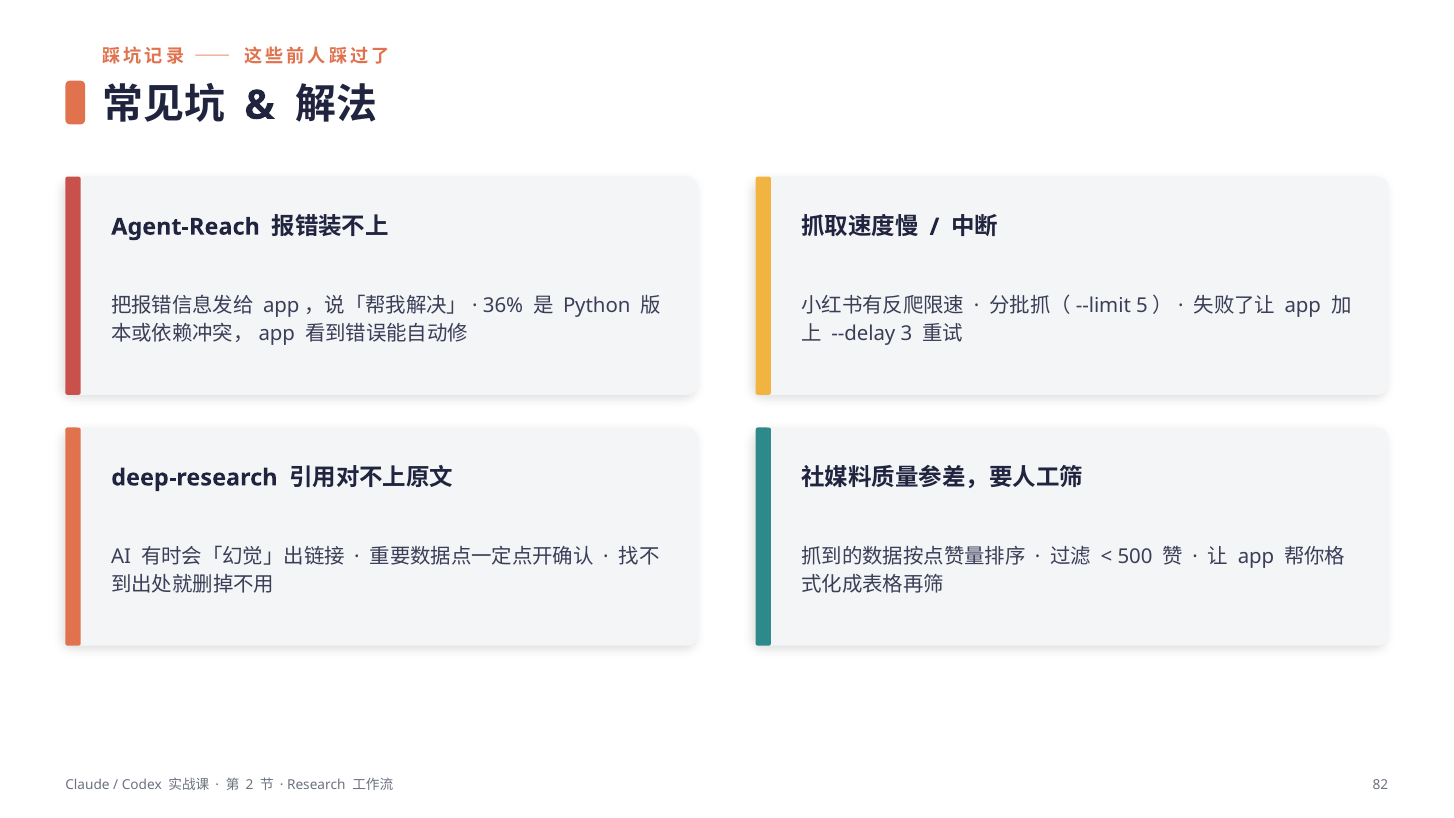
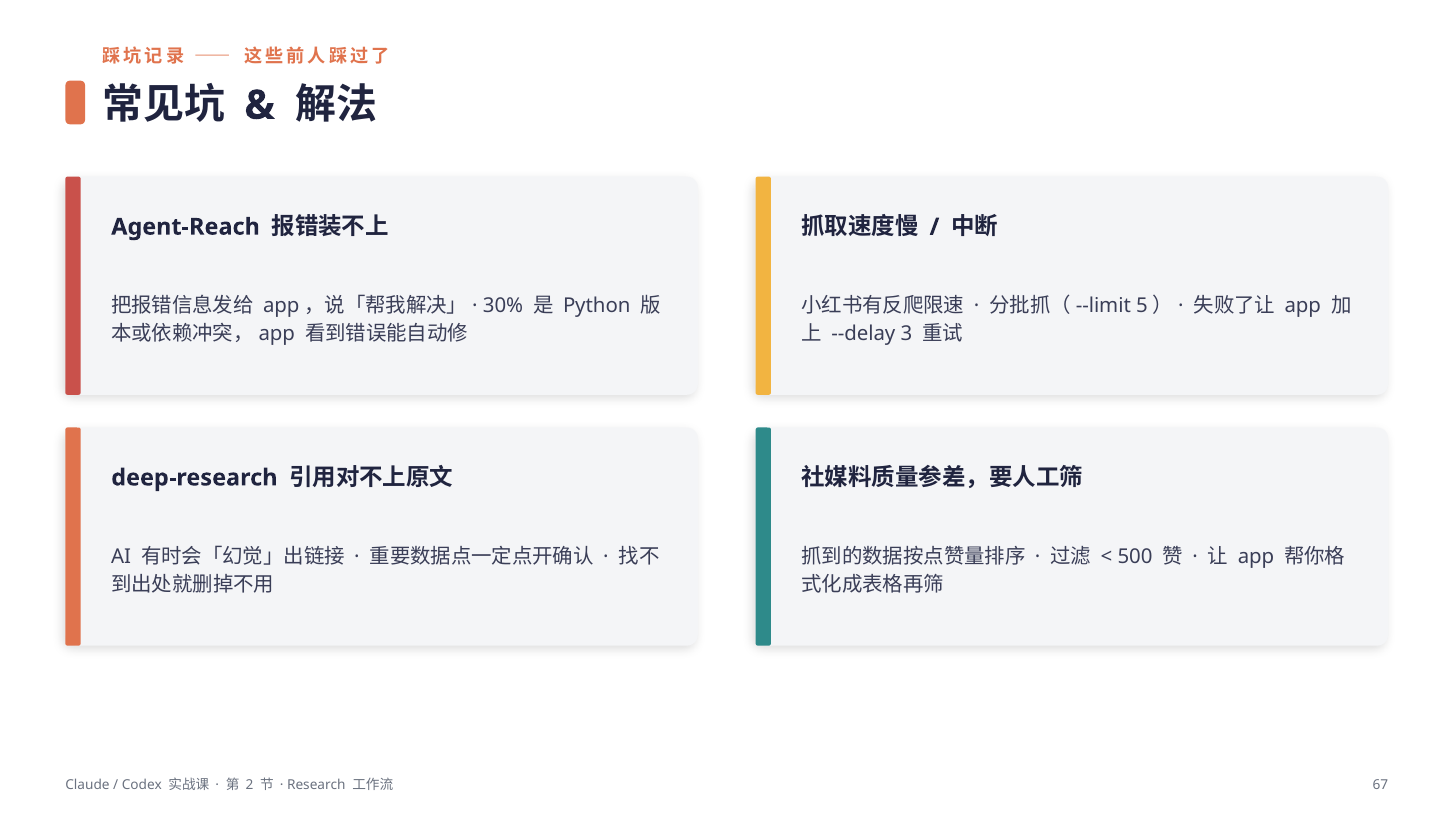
36%: 36% -> 30% (503, 305)
82: 82 -> 67 (1380, 785)
